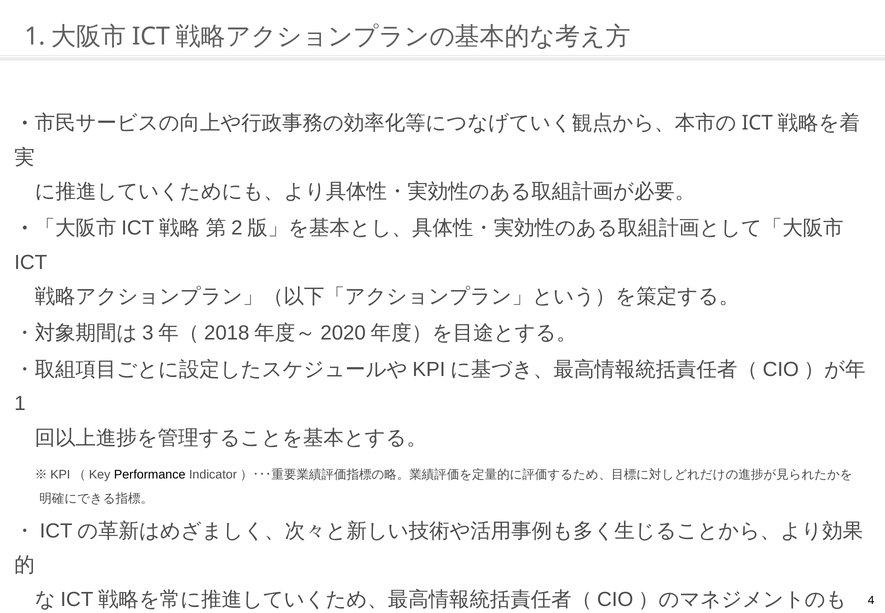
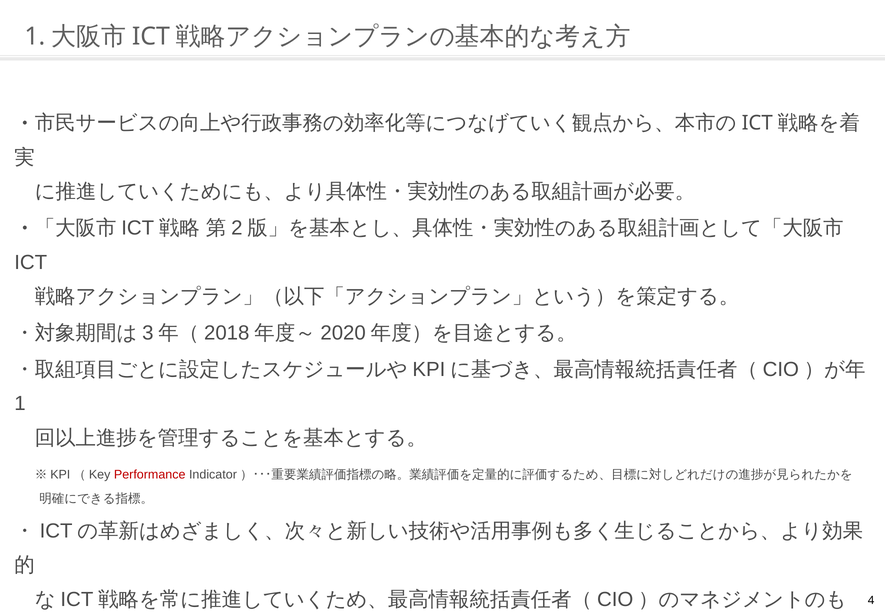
Performance colour: black -> red (150, 475)
